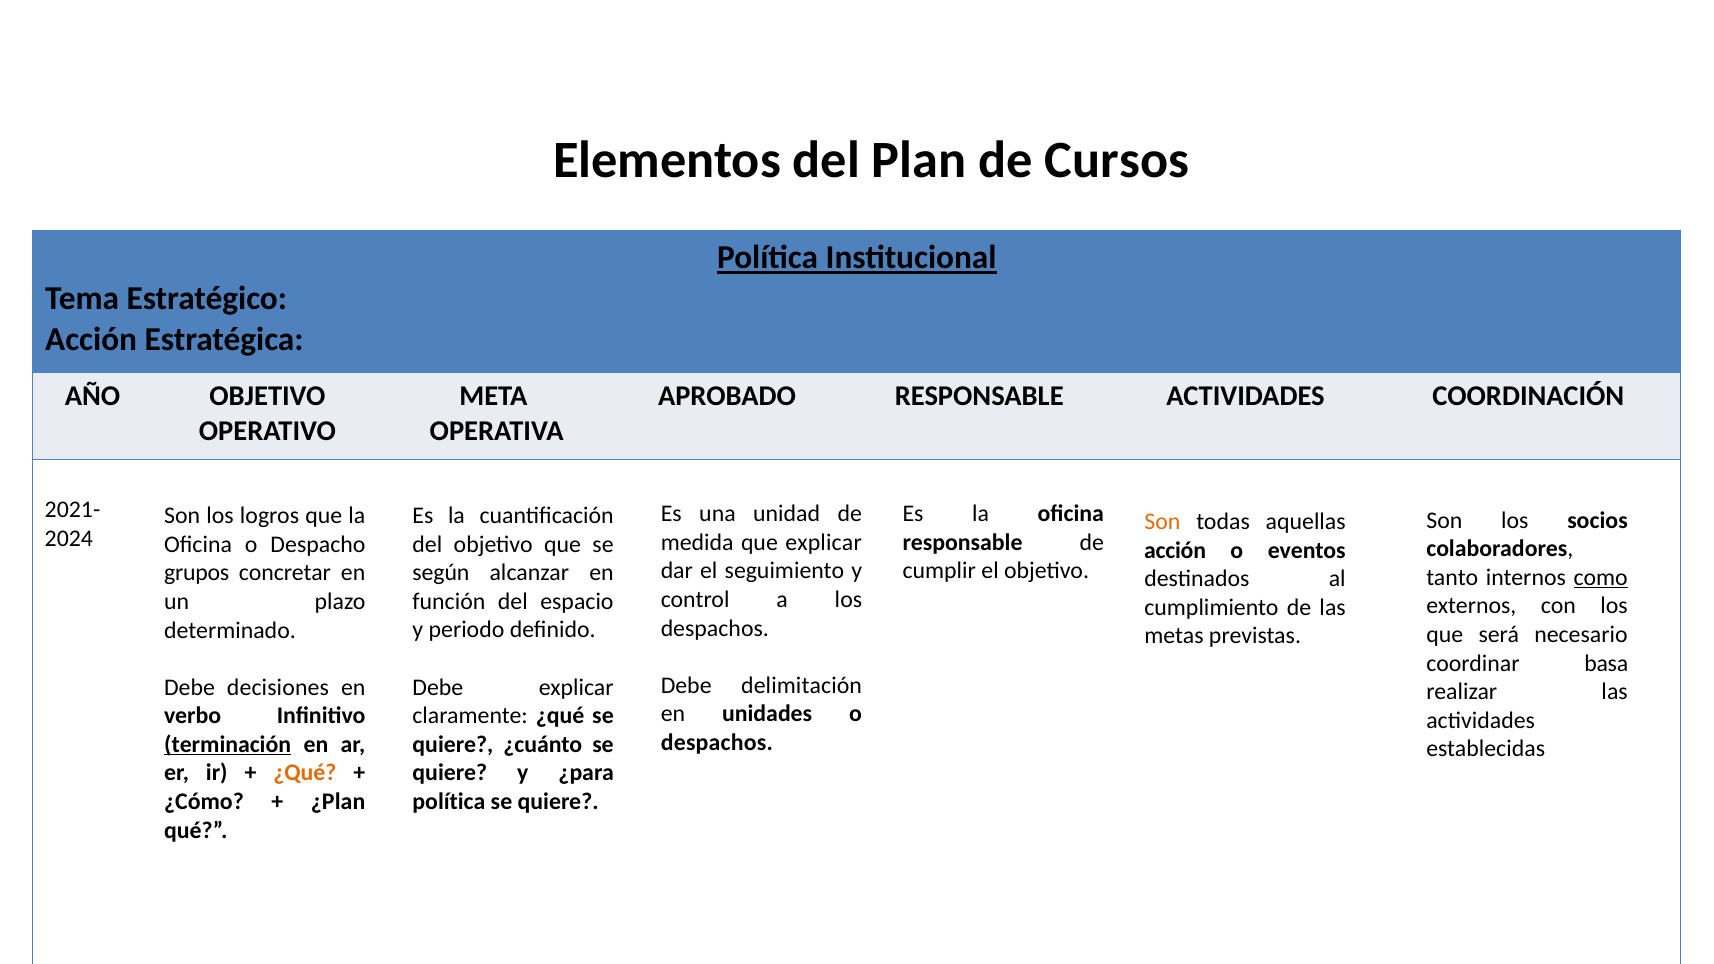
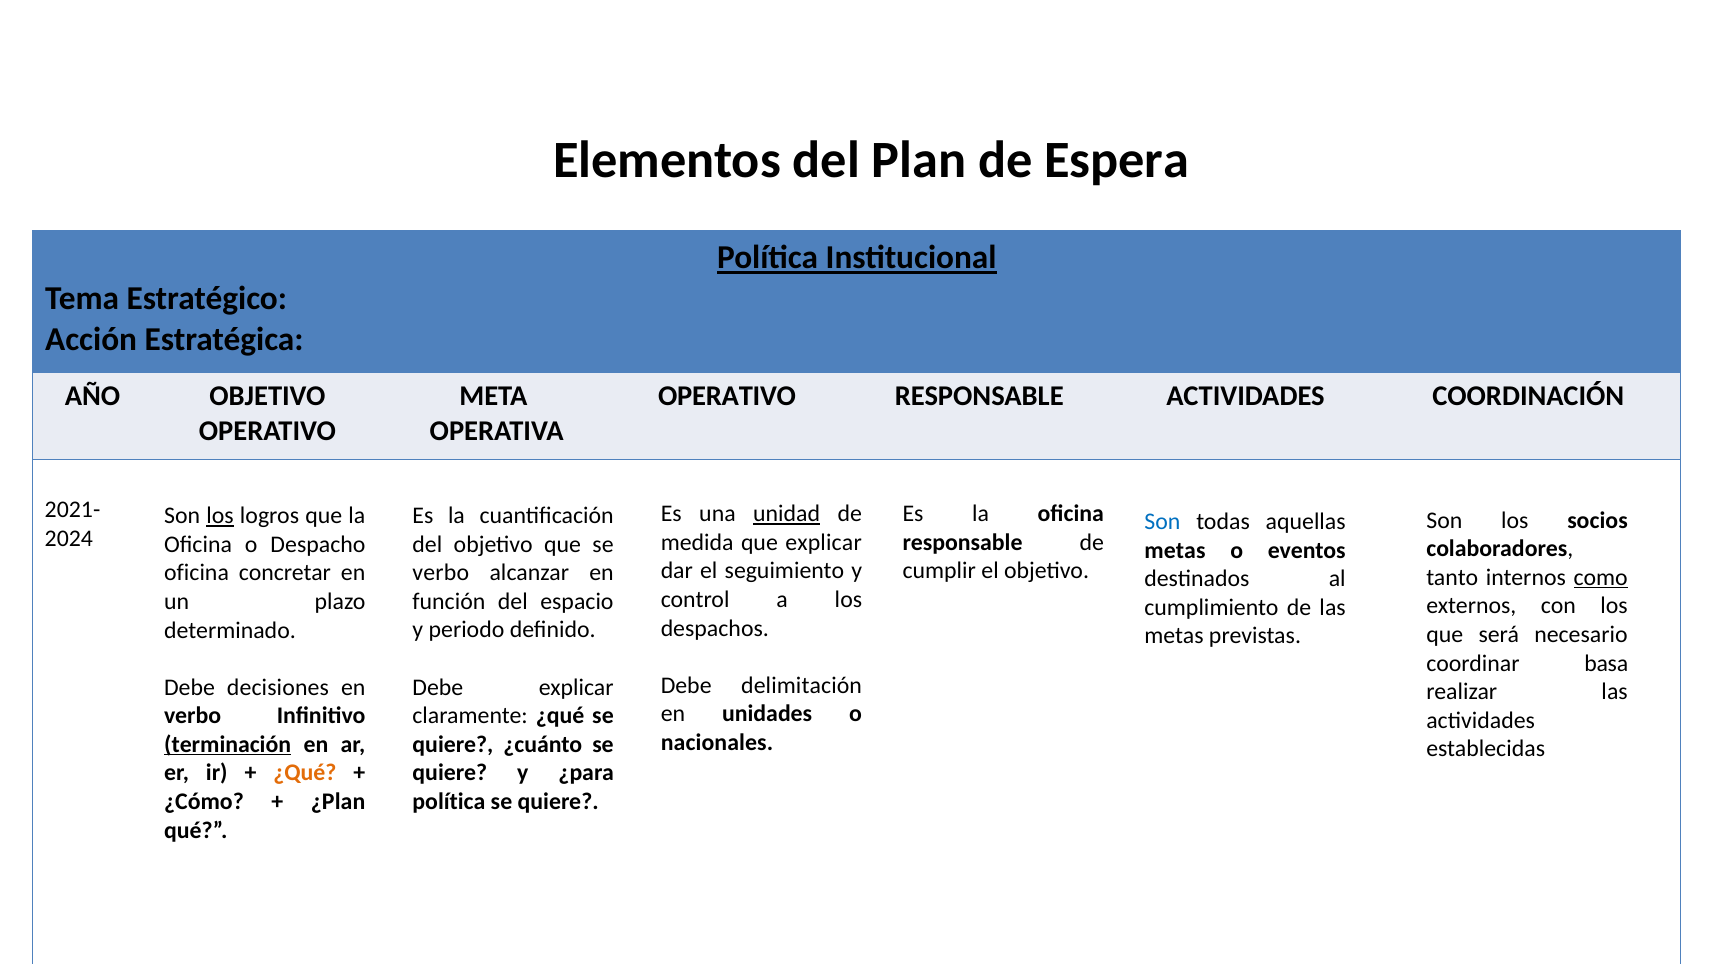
Cursos: Cursos -> Espera (1117, 160)
APROBADO: APROBADO -> OPERATIVO (727, 396)
unidad underline: none -> present (787, 514)
los underline: none -> present (220, 516)
Son colour: orange -> blue (1162, 522)
acción: acción -> metas (1175, 550)
según: según -> verbo (441, 573)
grupos: grupos -> oficina (197, 573)
despachos: despachos -> nacionales (717, 743)
